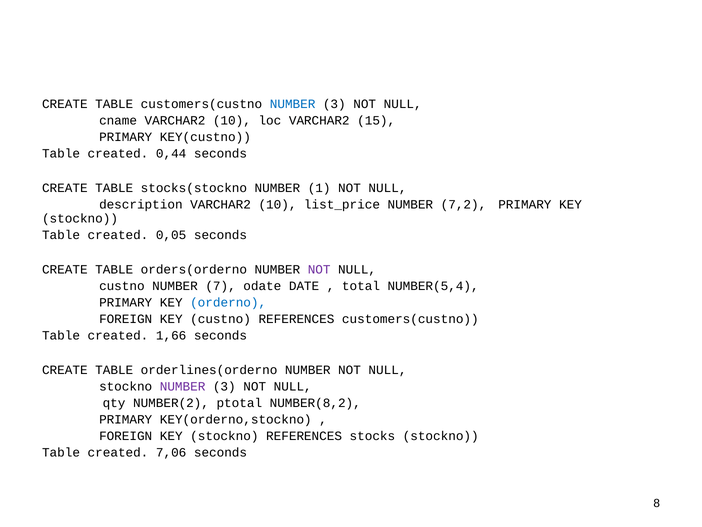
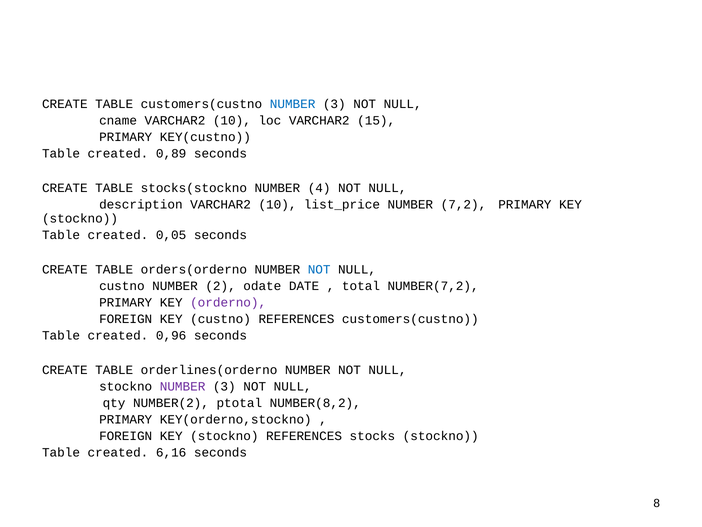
0,44: 0,44 -> 0,89 (171, 153)
1: 1 -> 4 (319, 188)
NOT colour: purple -> blue (319, 269)
7: 7 -> 2 (221, 286)
NUMBER(5,4: NUMBER(5,4 -> NUMBER(7,2 (433, 286)
orderno colour: blue -> purple (228, 302)
1,66: 1,66 -> 0,96 (171, 335)
7,06: 7,06 -> 6,16 (171, 452)
